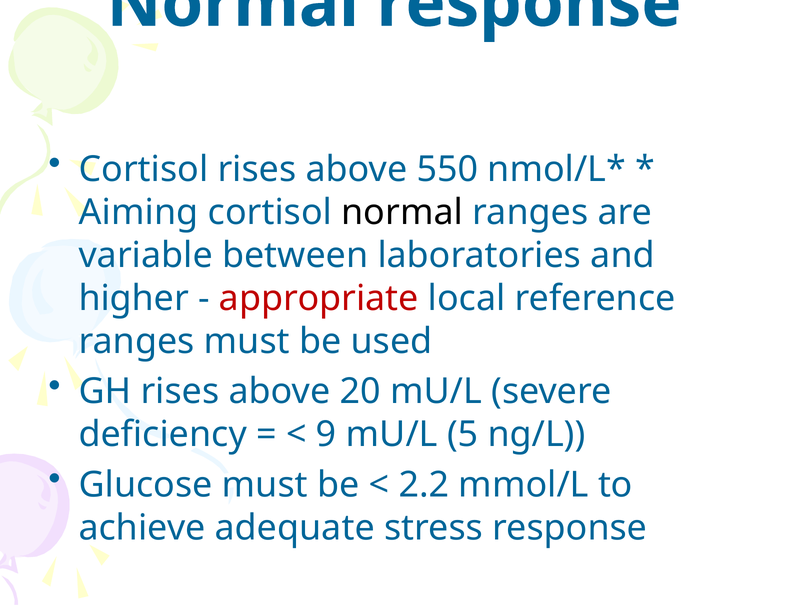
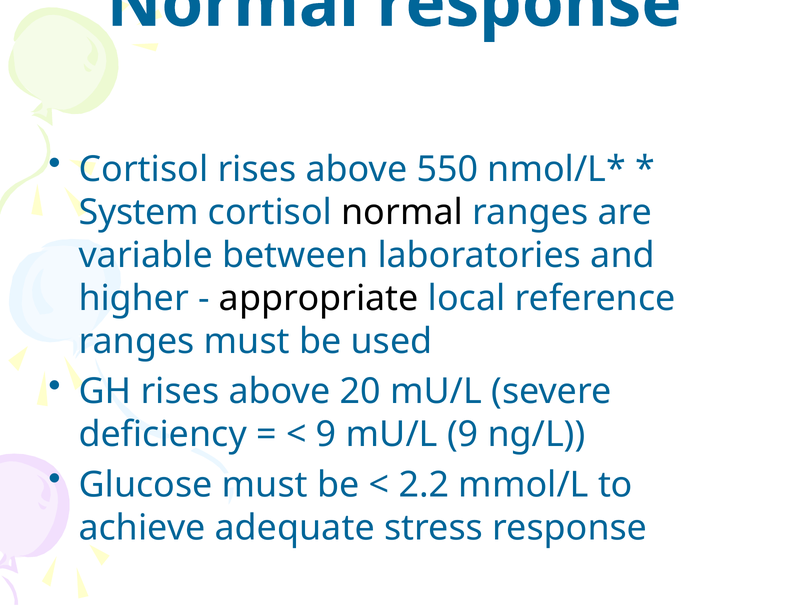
Aiming: Aiming -> System (139, 212)
appropriate colour: red -> black (319, 298)
mU/L 5: 5 -> 9 (463, 435)
